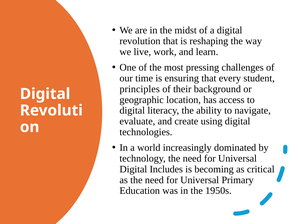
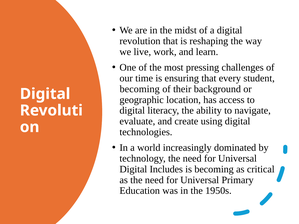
principles: principles -> becoming (140, 89)
